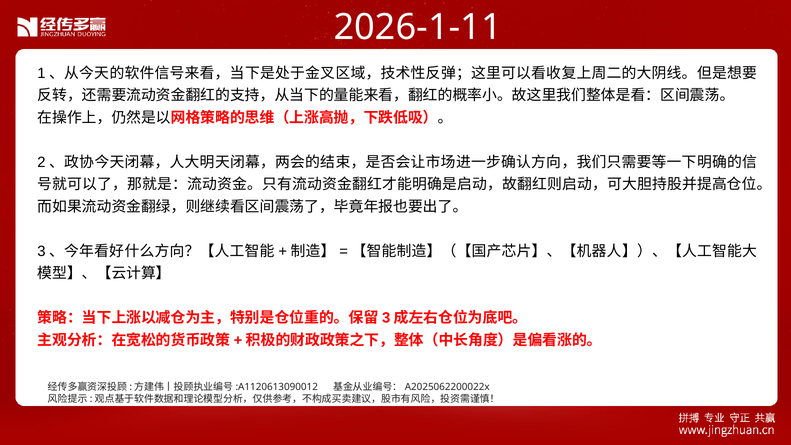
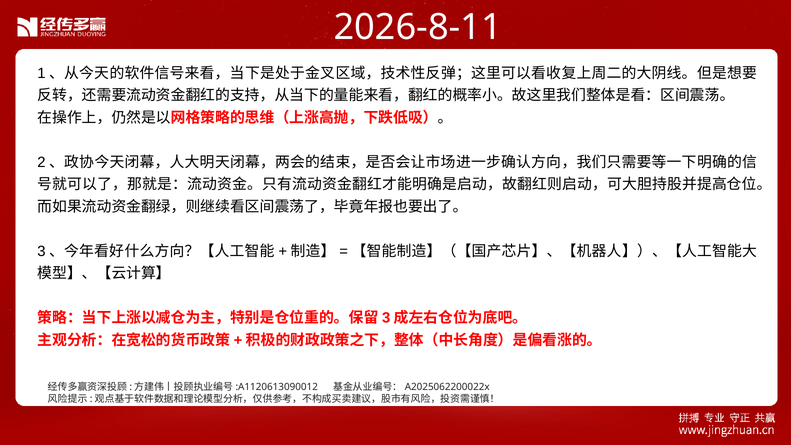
2026-1-11: 2026-1-11 -> 2026-8-11 (418, 27)
